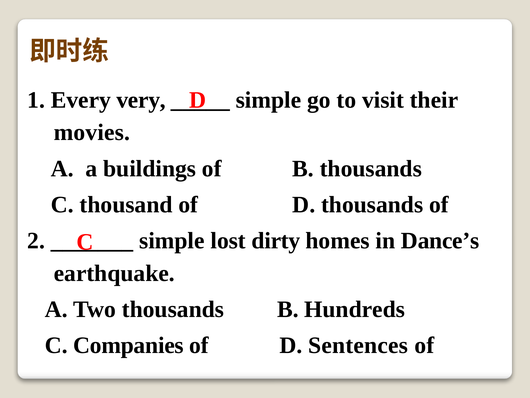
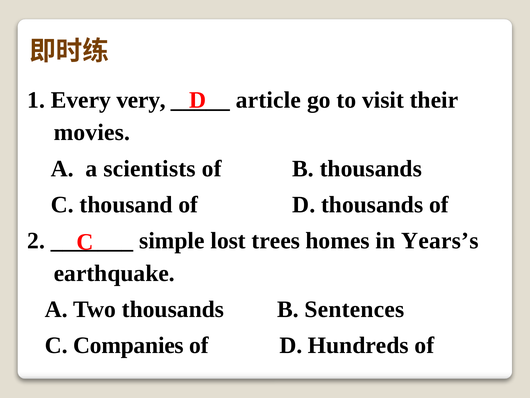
simple: simple -> article (268, 100)
buildings: buildings -> scientists (150, 168)
dirty: dirty -> trees (276, 240)
Dance’s: Dance’s -> Years’s (440, 240)
Hundreds: Hundreds -> Sentences (354, 309)
Sentences: Sentences -> Hundreds (358, 345)
